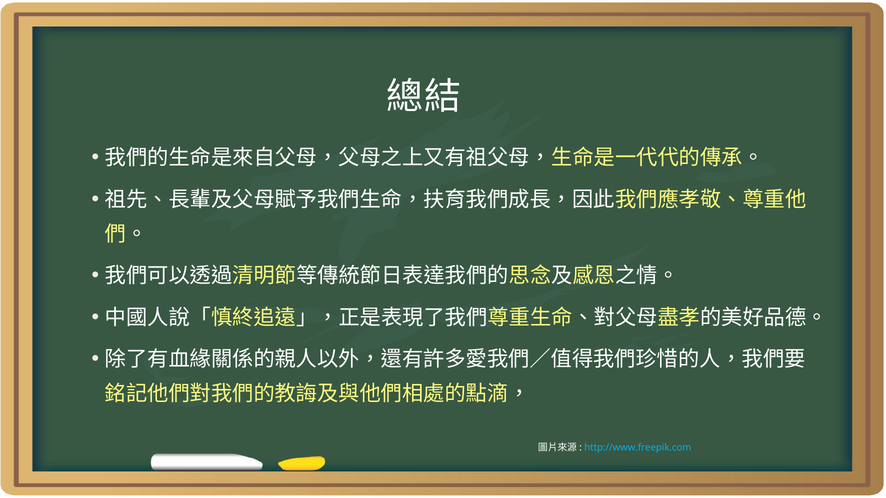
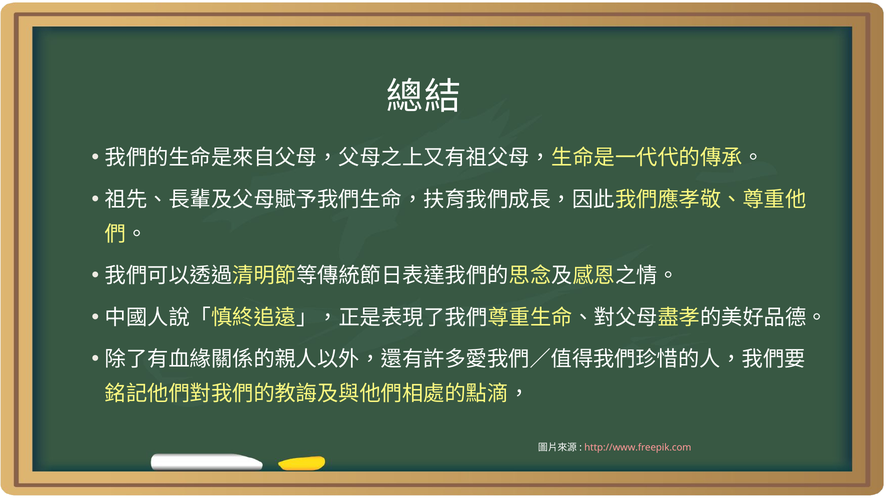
http://www.freepik.com colour: light blue -> pink (638, 448)
